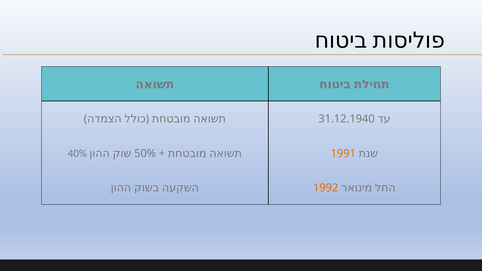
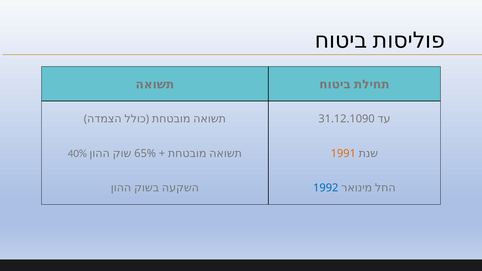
31.12.1940: 31.12.1940 -> 31.12.1090 (347, 119)
50%: 50% -> 65% (145, 153)
1992 colour: orange -> blue (326, 188)
